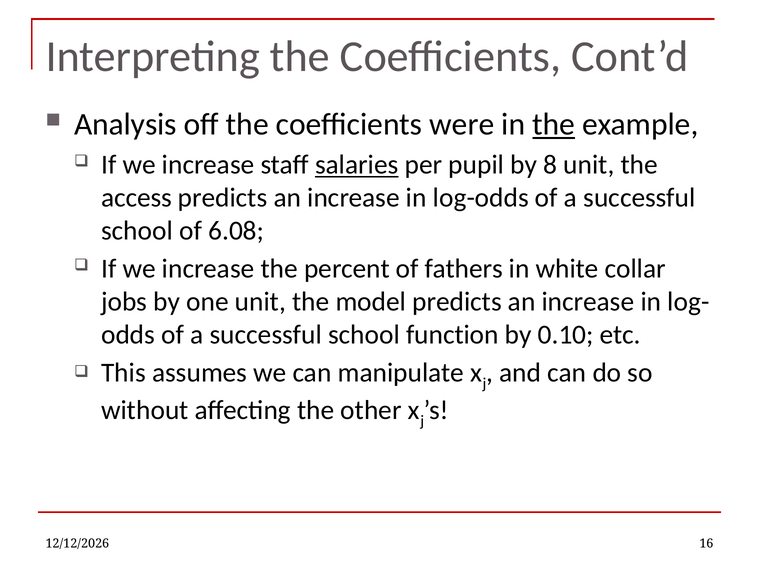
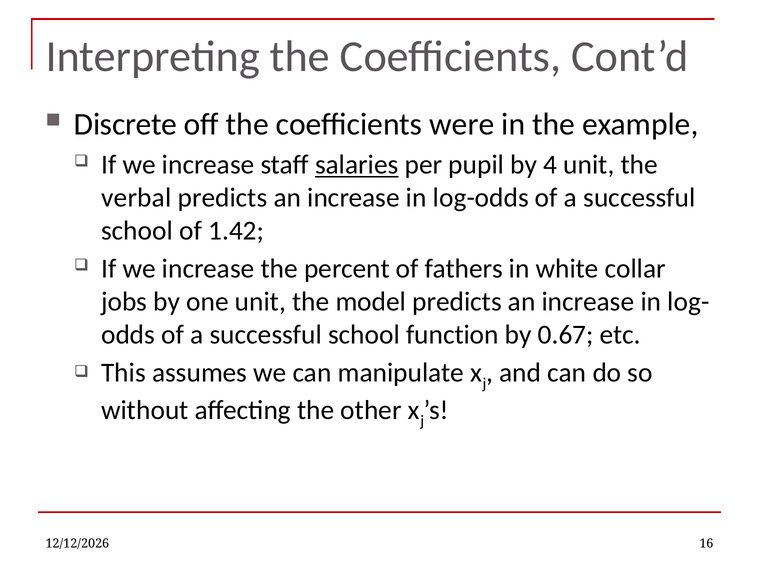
Analysis: Analysis -> Discrete (125, 124)
the underline: present -> none (554, 124)
8: 8 -> 4 (550, 165)
access: access -> verbal (136, 198)
6.08: 6.08 -> 1.42 (236, 231)
0.10: 0.10 -> 0.67 (566, 335)
